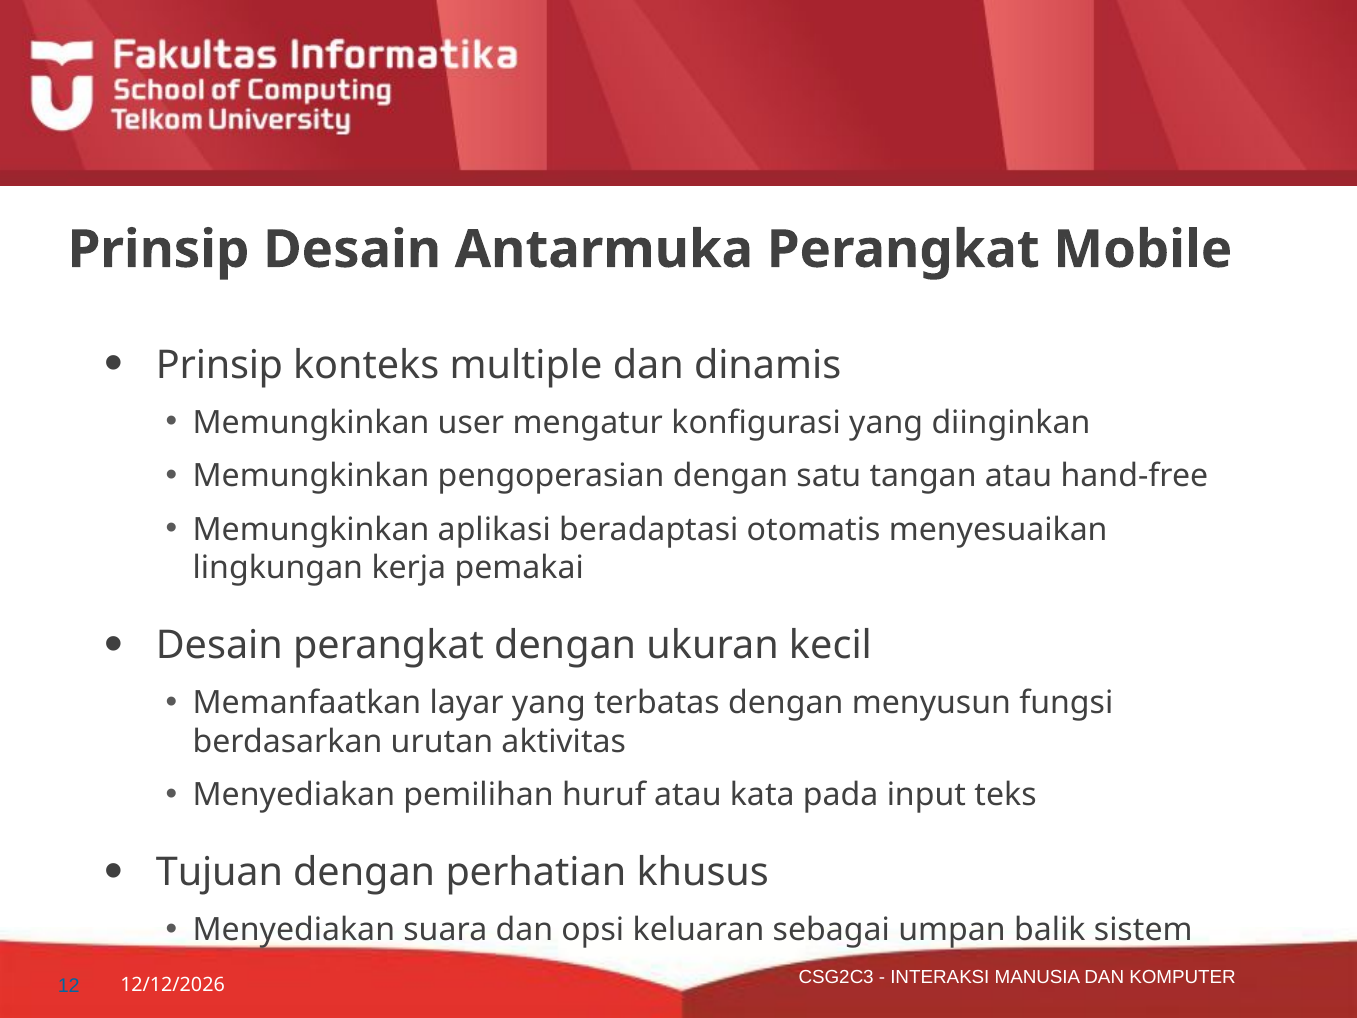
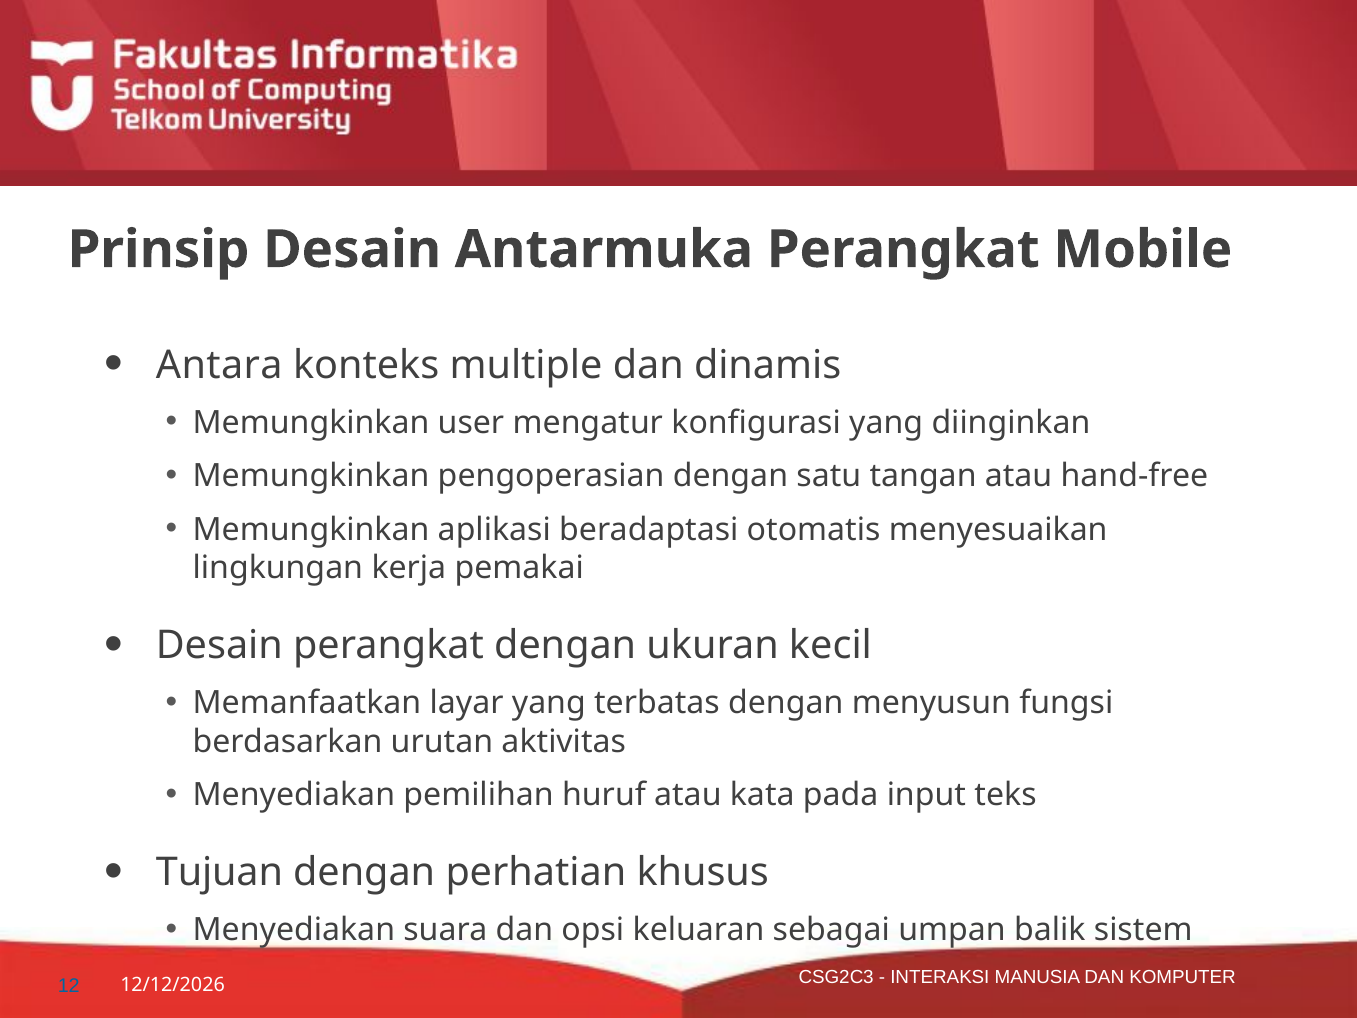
Prinsip: Prinsip -> Antara (219, 365)
